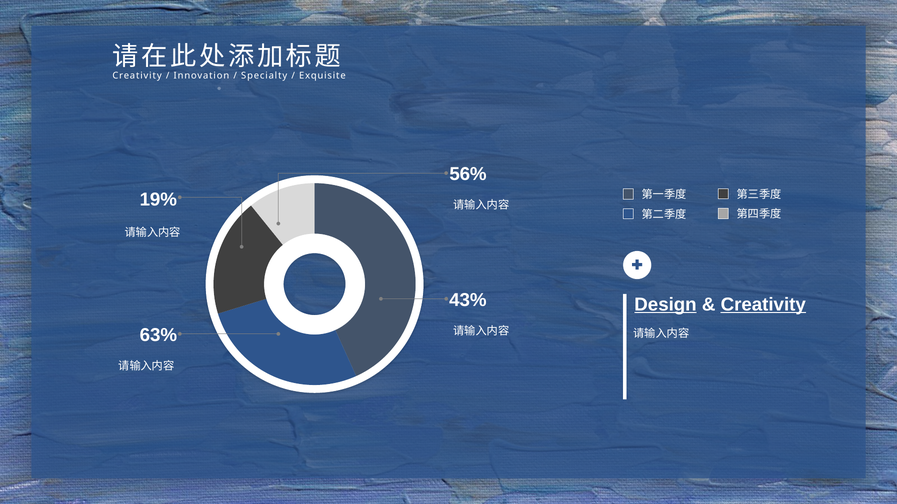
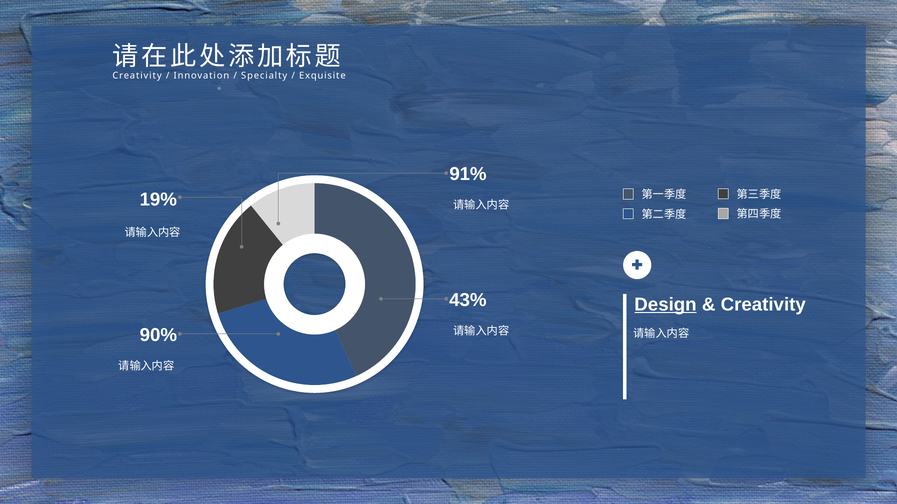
56%: 56% -> 91% (468, 174)
Creativity underline: present -> none (763, 305)
63%: 63% -> 90% (158, 335)
